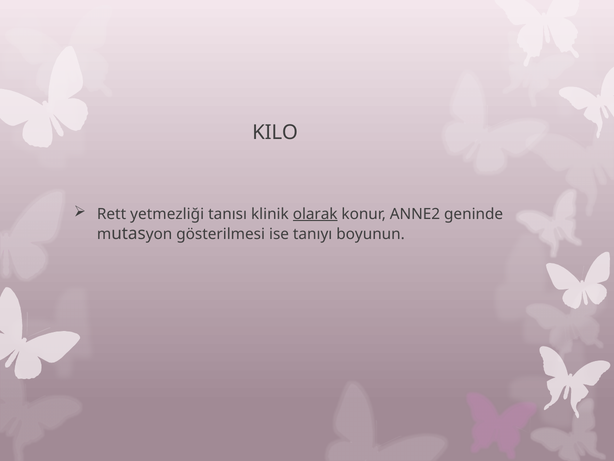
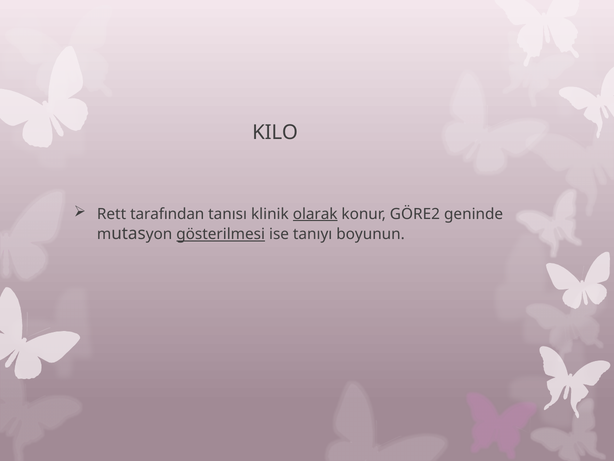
yetmezliği: yetmezliği -> tarafından (167, 214)
ANNE2: ANNE2 -> GÖRE2 (415, 214)
gösterilmesi underline: none -> present (221, 234)
